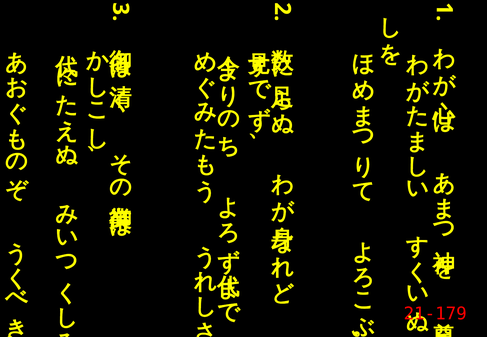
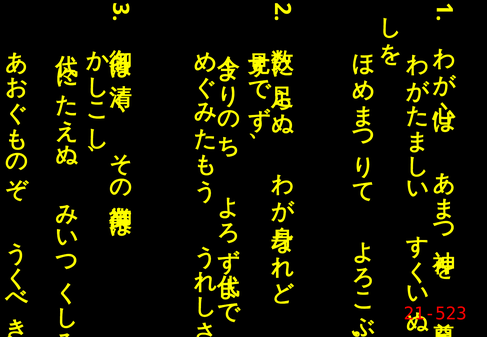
21-179: 21-179 -> 21-523 (435, 314)
